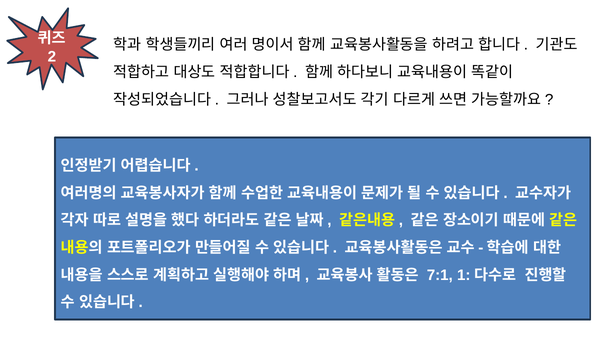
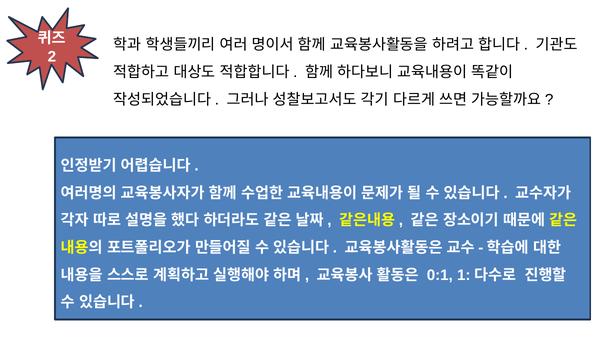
7:1: 7:1 -> 0:1 (440, 275)
